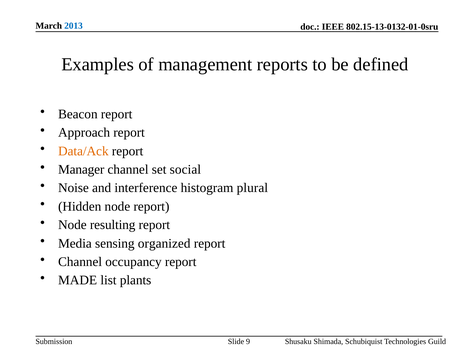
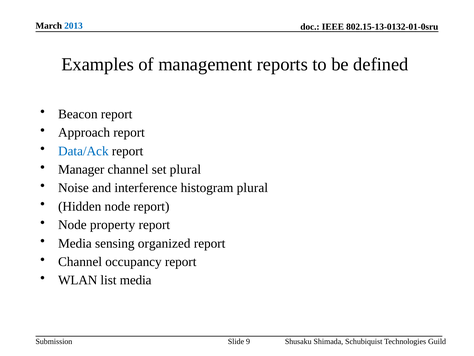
Data/Ack colour: orange -> blue (83, 151)
set social: social -> plural (185, 169)
resulting: resulting -> property (113, 225)
MADE: MADE -> WLAN (78, 280)
list plants: plants -> media (136, 280)
